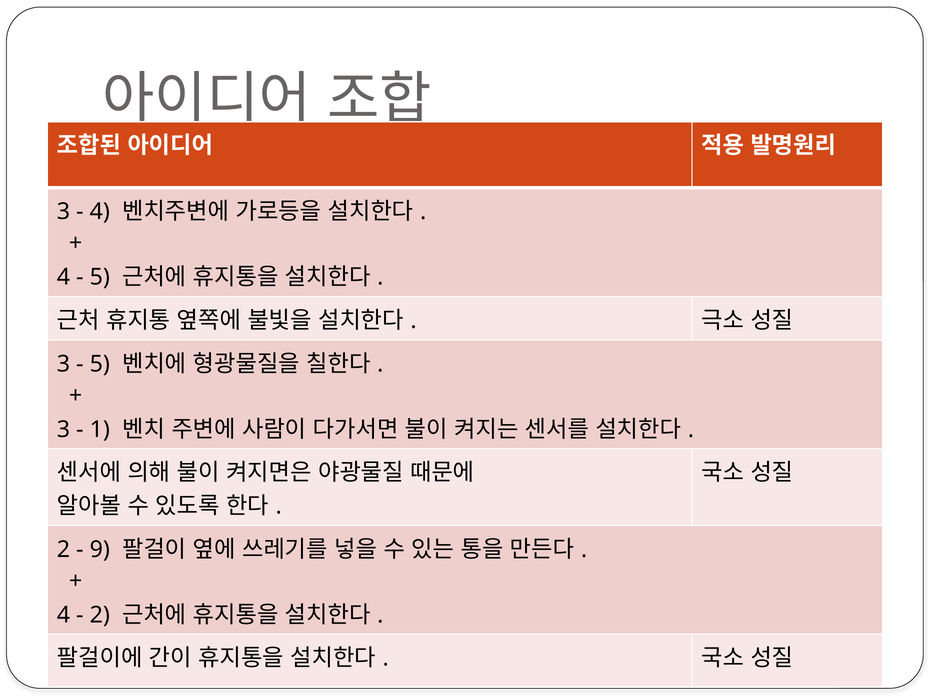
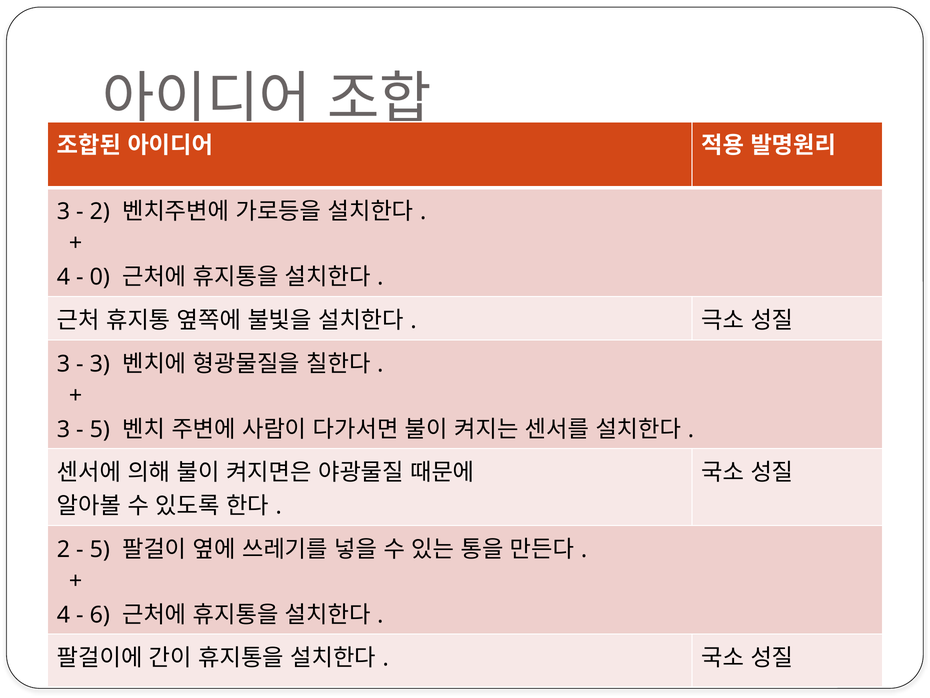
4: 4 -> 2 (100, 212)
5: 5 -> 0 (100, 277)
5: 5 -> 3 (100, 364)
1: 1 -> 5 (100, 429)
9: 9 -> 5 (100, 549)
2: 2 -> 6 (100, 614)
